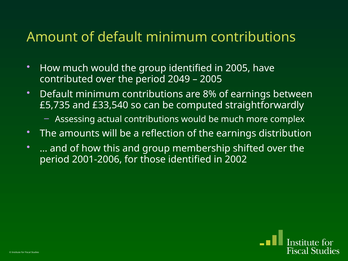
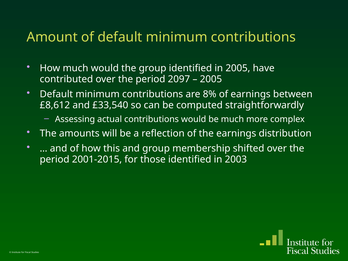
2049: 2049 -> 2097 (179, 79)
£5,735: £5,735 -> £8,612 (55, 105)
2001-2006: 2001-2006 -> 2001-2015 (97, 159)
2002: 2002 -> 2003 (236, 159)
